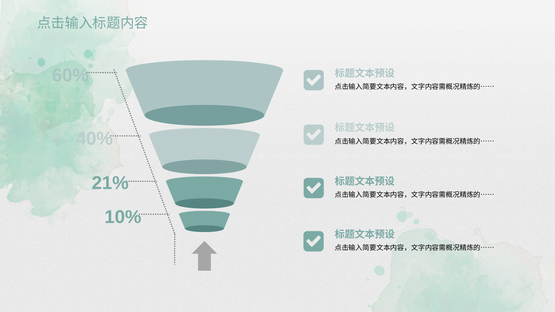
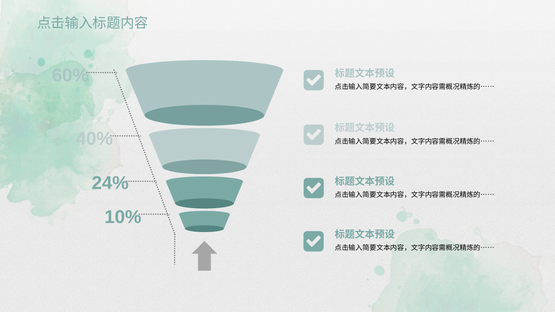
21%: 21% -> 24% (110, 183)
